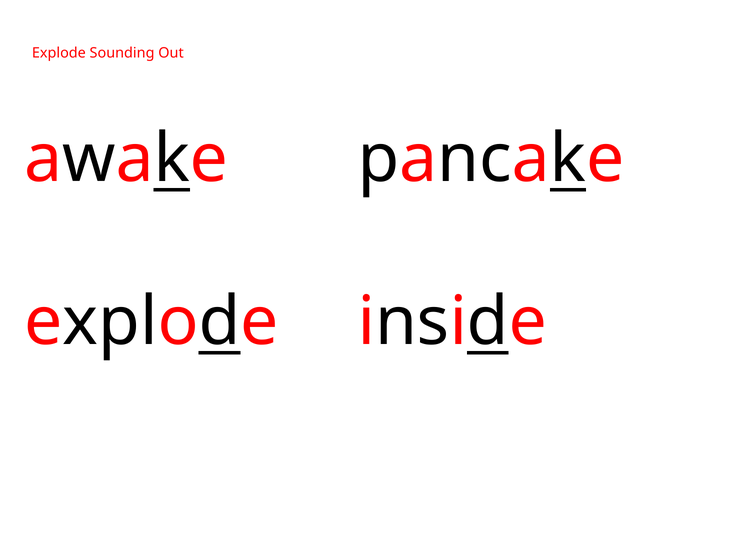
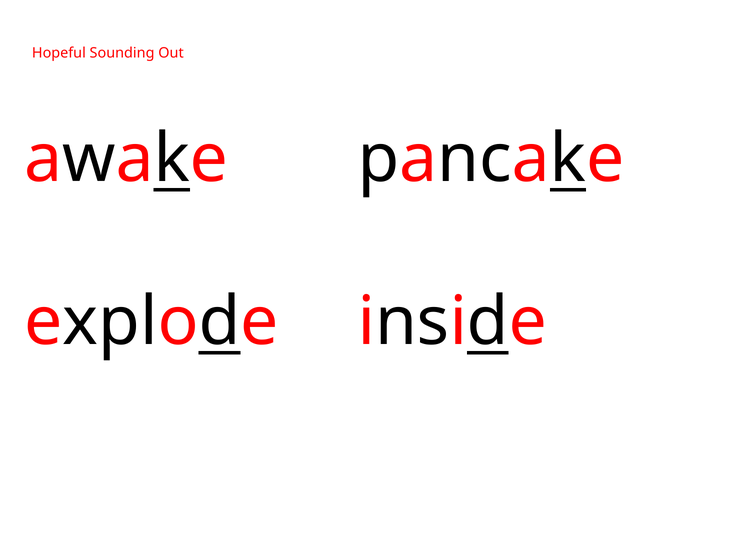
Explode: Explode -> Hopeful (59, 53)
